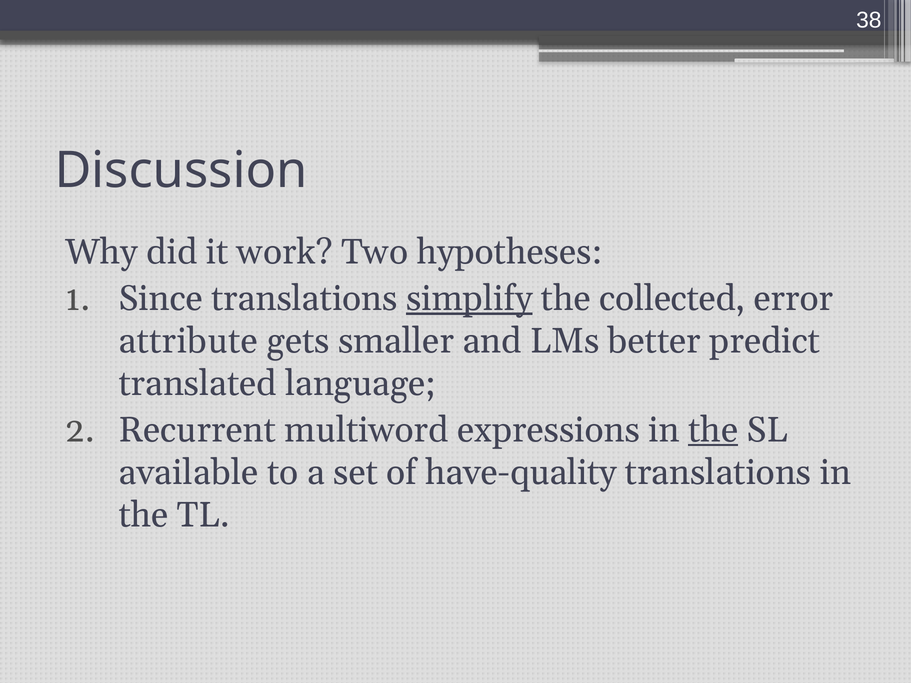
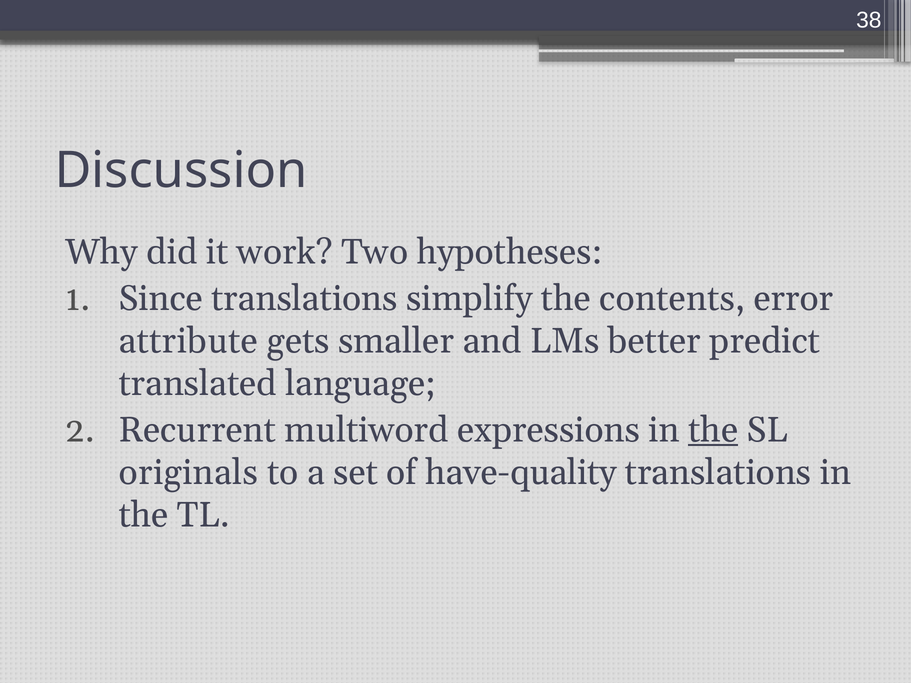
simplify underline: present -> none (469, 299)
collected: collected -> contents (672, 299)
available: available -> originals (188, 473)
